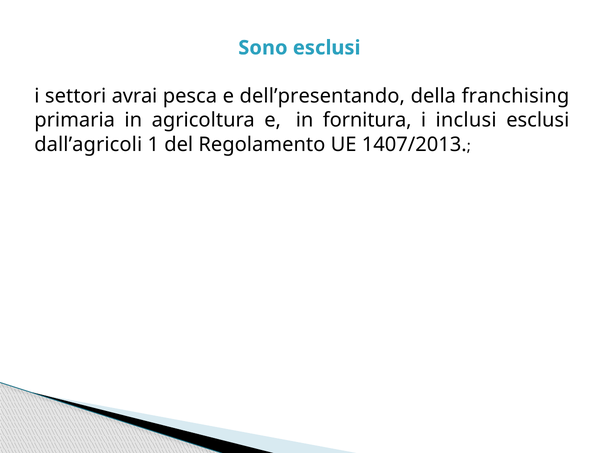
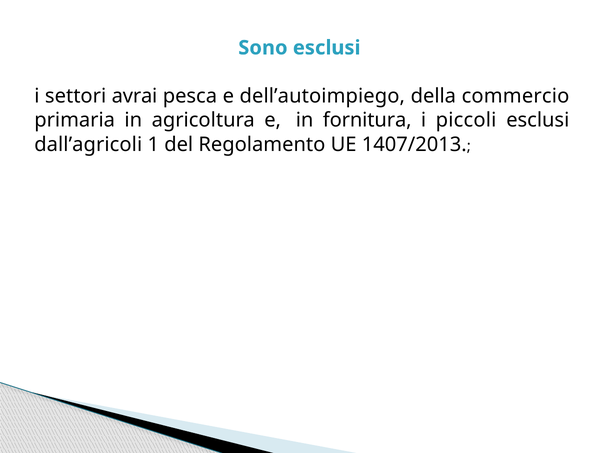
dell’presentando: dell’presentando -> dell’autoimpiego (322, 96)
franchising: franchising -> commercio (515, 96)
inclusi: inclusi -> piccoli (466, 120)
